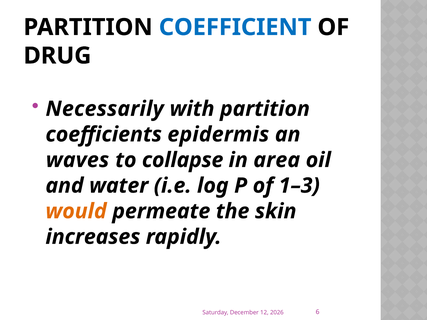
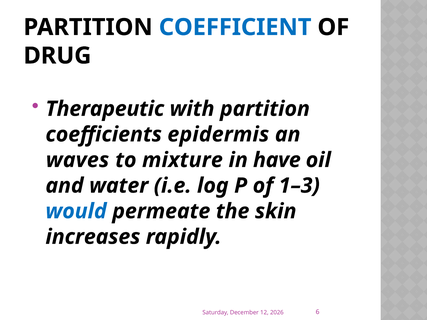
Necessarily: Necessarily -> Therapeutic (105, 109)
collapse: collapse -> mixture (182, 160)
area: area -> have (277, 160)
would colour: orange -> blue (76, 211)
